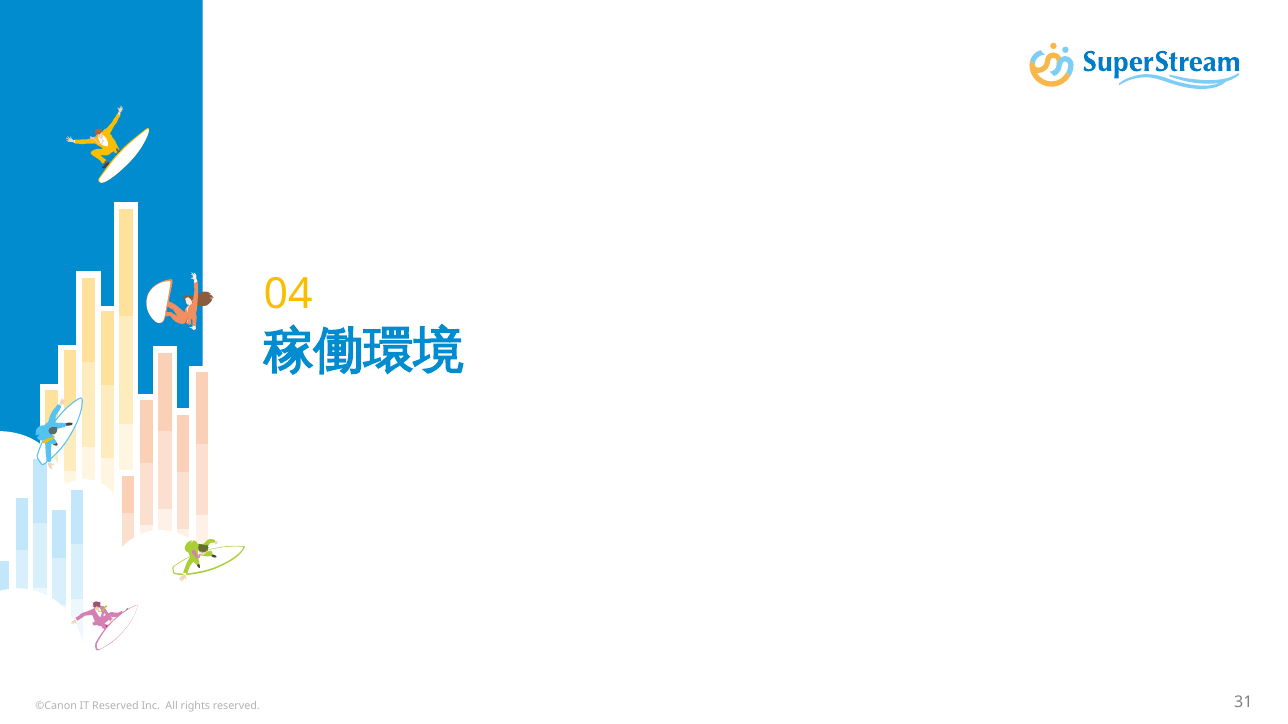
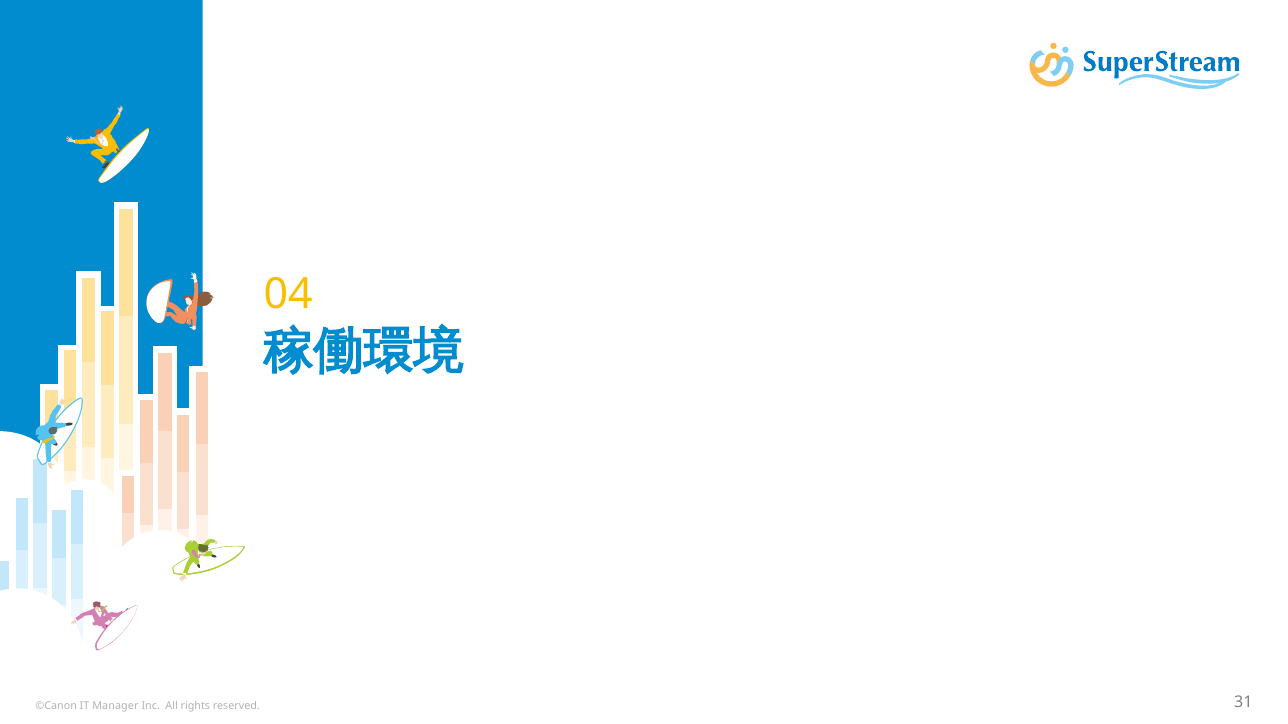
IT Reserved: Reserved -> Manager (115, 706)
